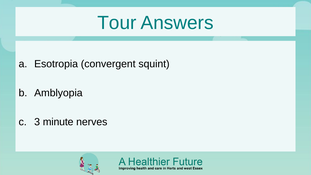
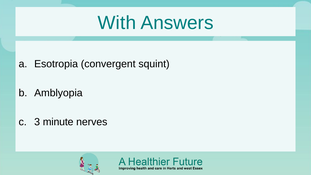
Tour: Tour -> With (117, 23)
